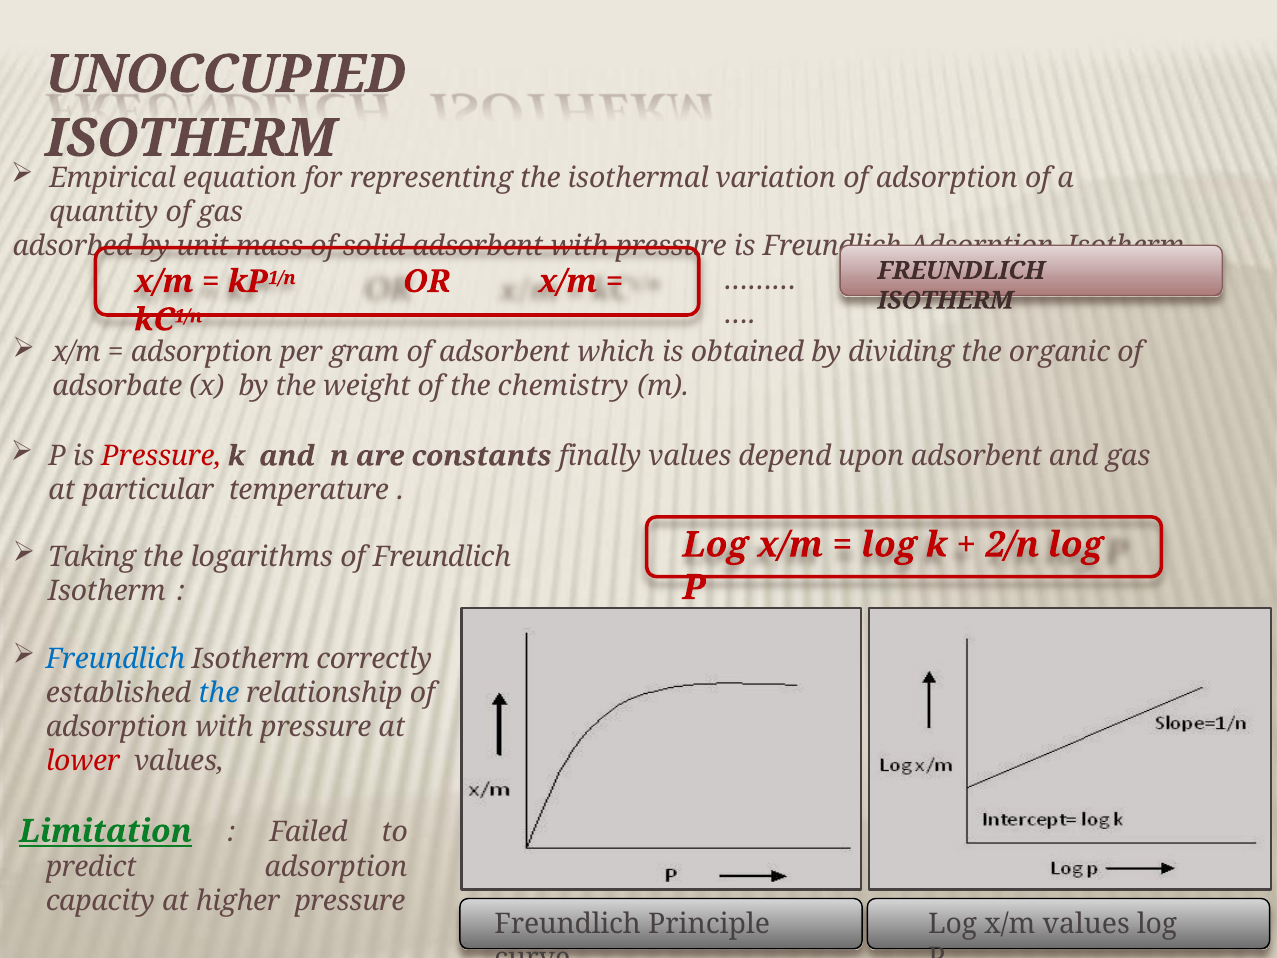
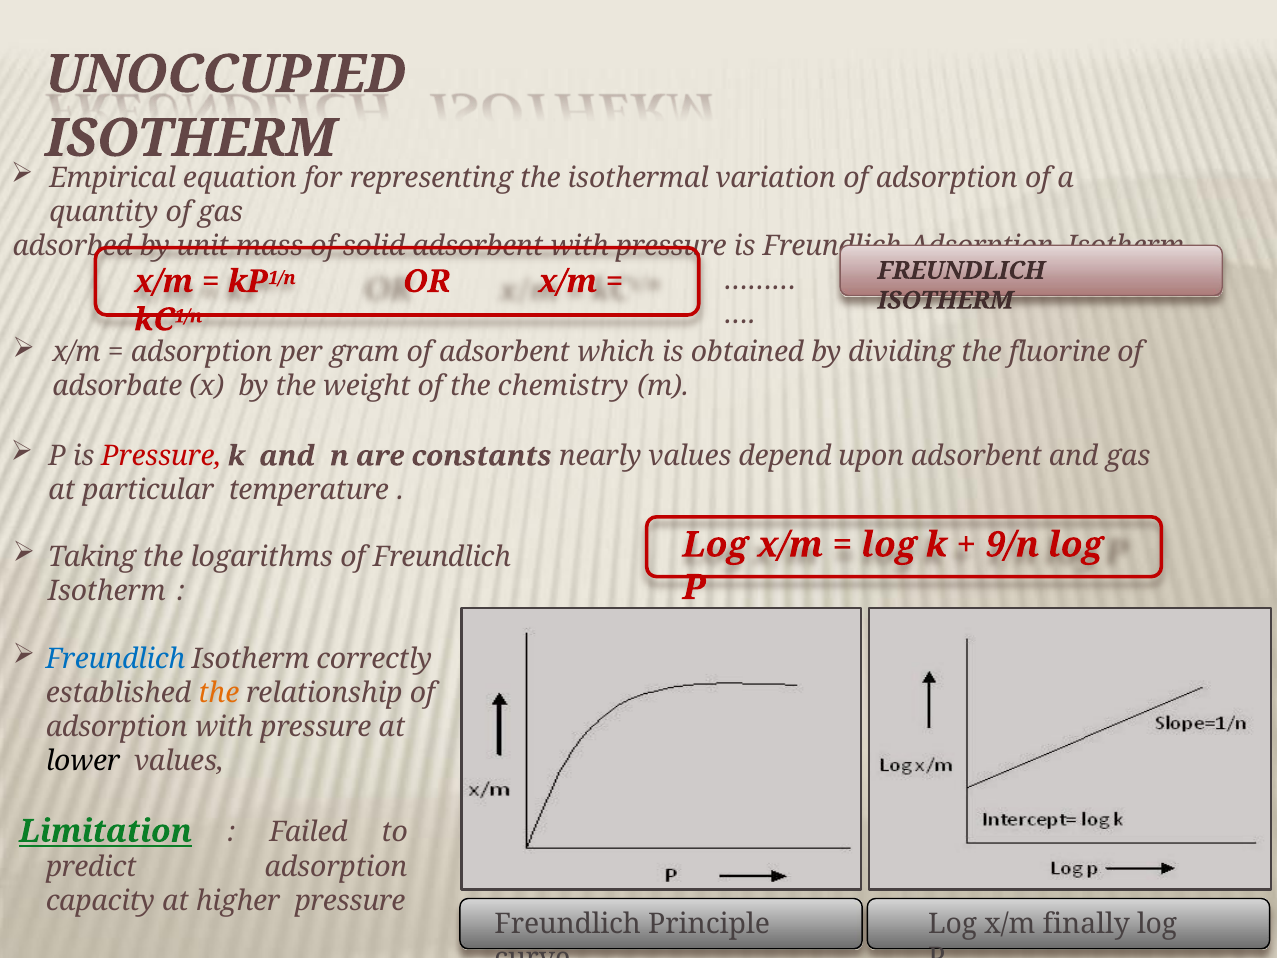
organic: organic -> fluorine (1060, 352)
finally: finally -> nearly (600, 456)
2/n: 2/n -> 9/n (1012, 545)
the colour: blue -> orange (219, 693)
lower colour: red -> black (83, 761)
x/m values: values -> finally (1086, 924)
